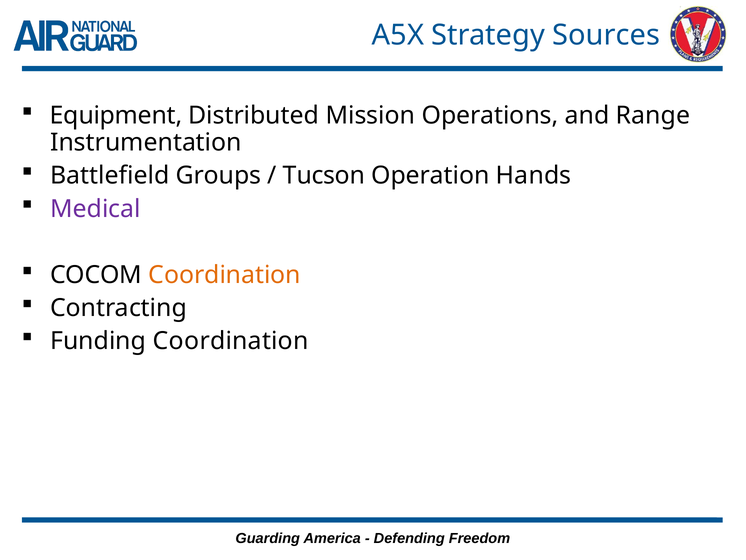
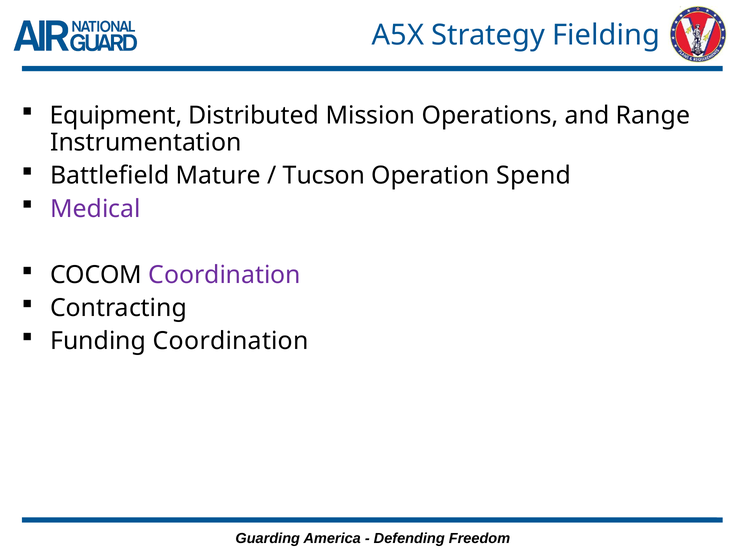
Sources: Sources -> Fielding (606, 35)
Groups: Groups -> Mature (218, 176)
Hands: Hands -> Spend (534, 176)
Coordination colour: orange -> purple (225, 275)
